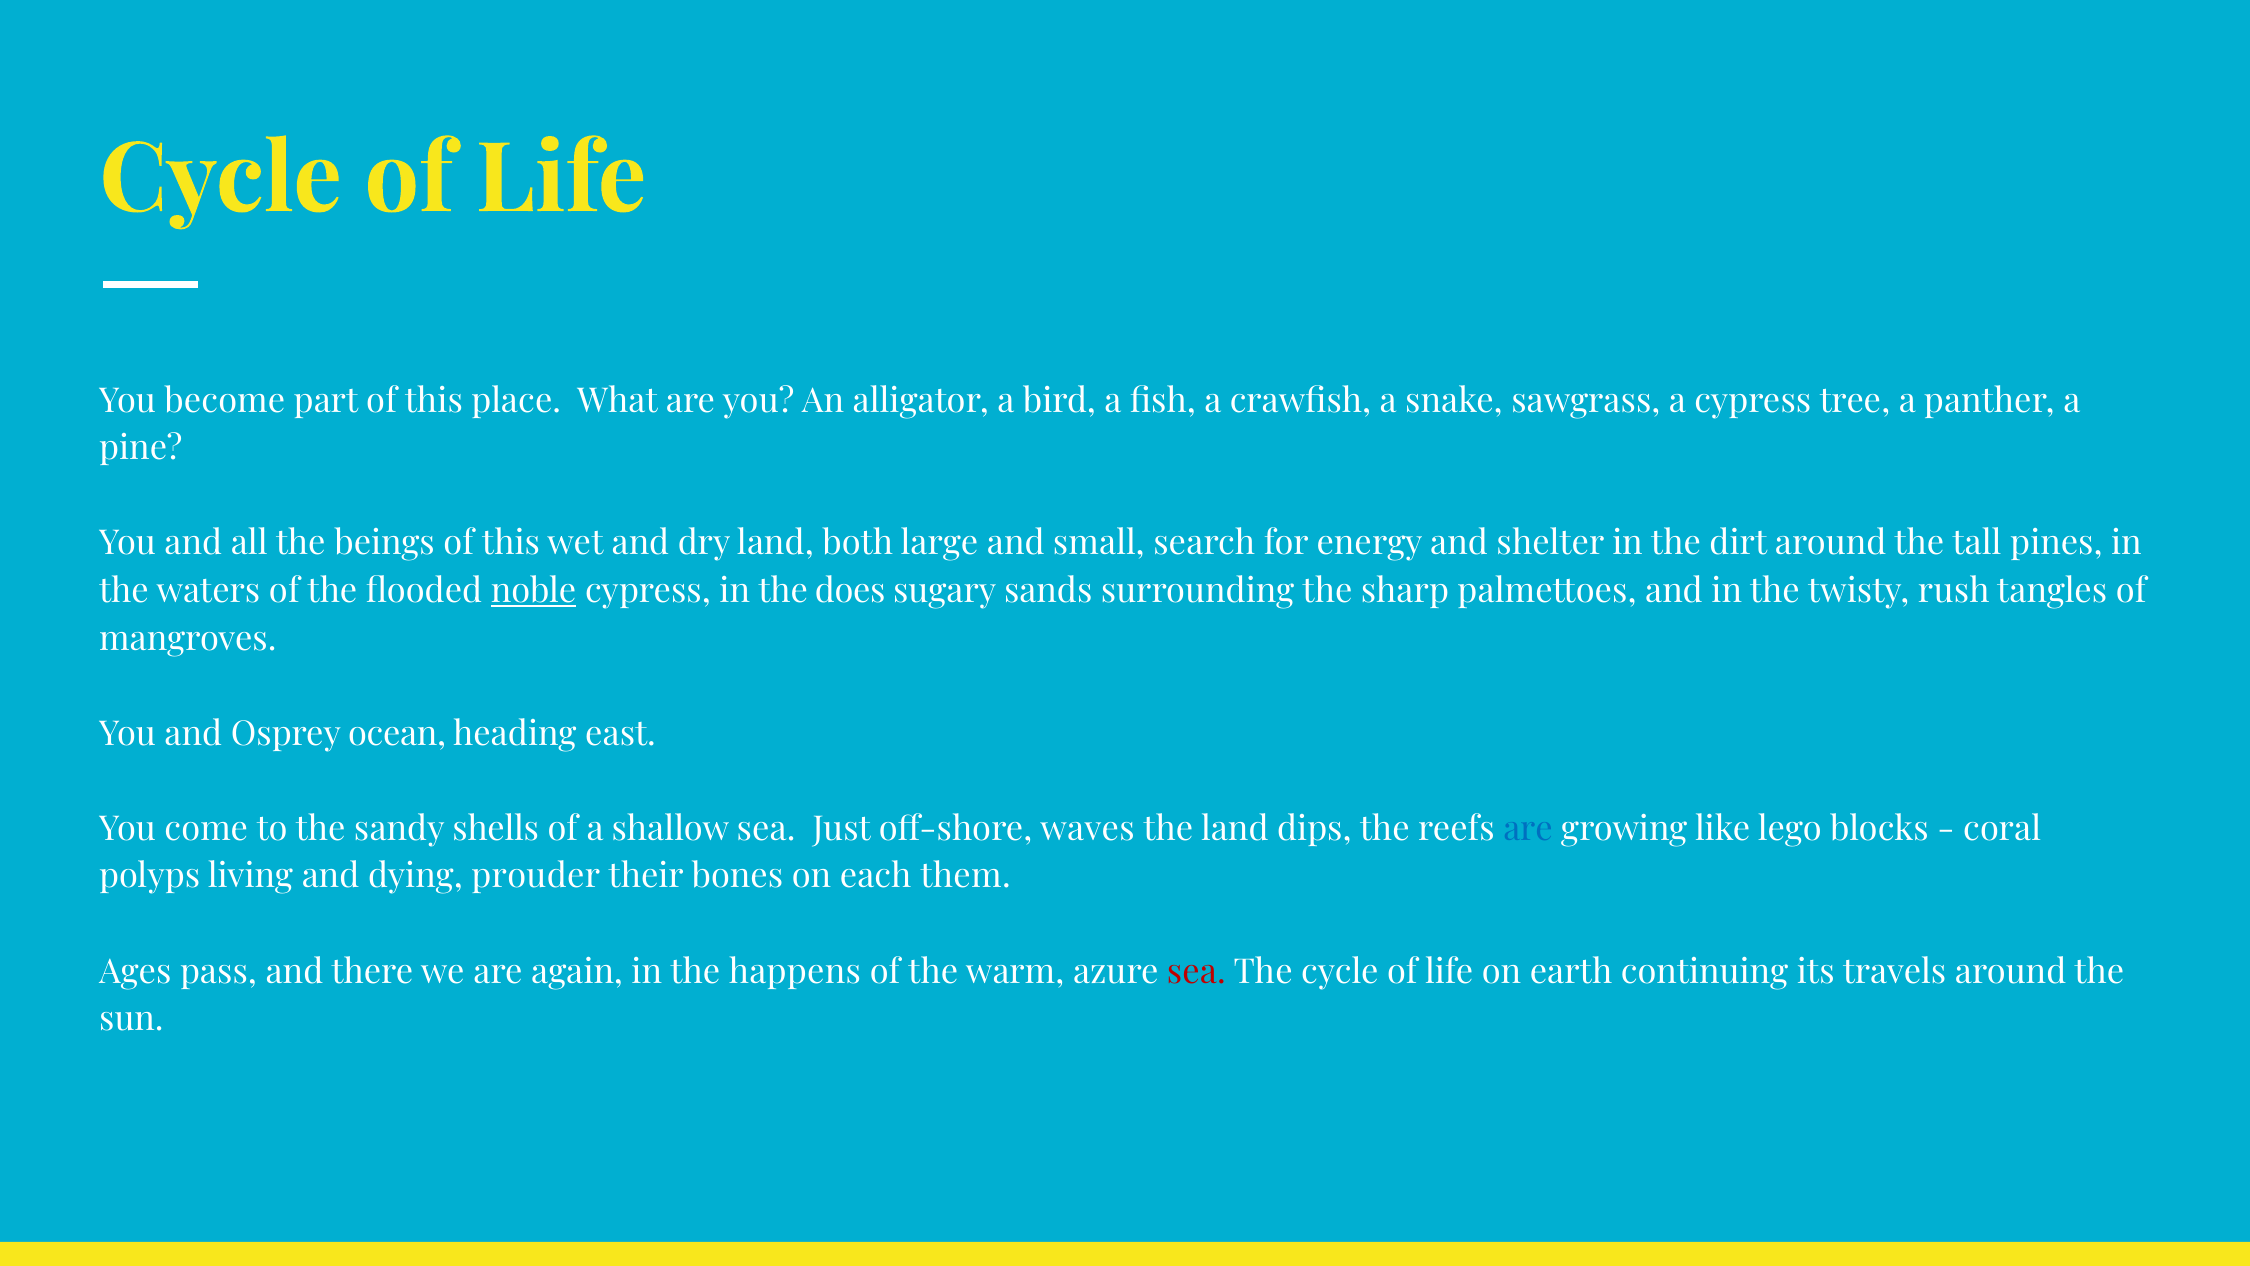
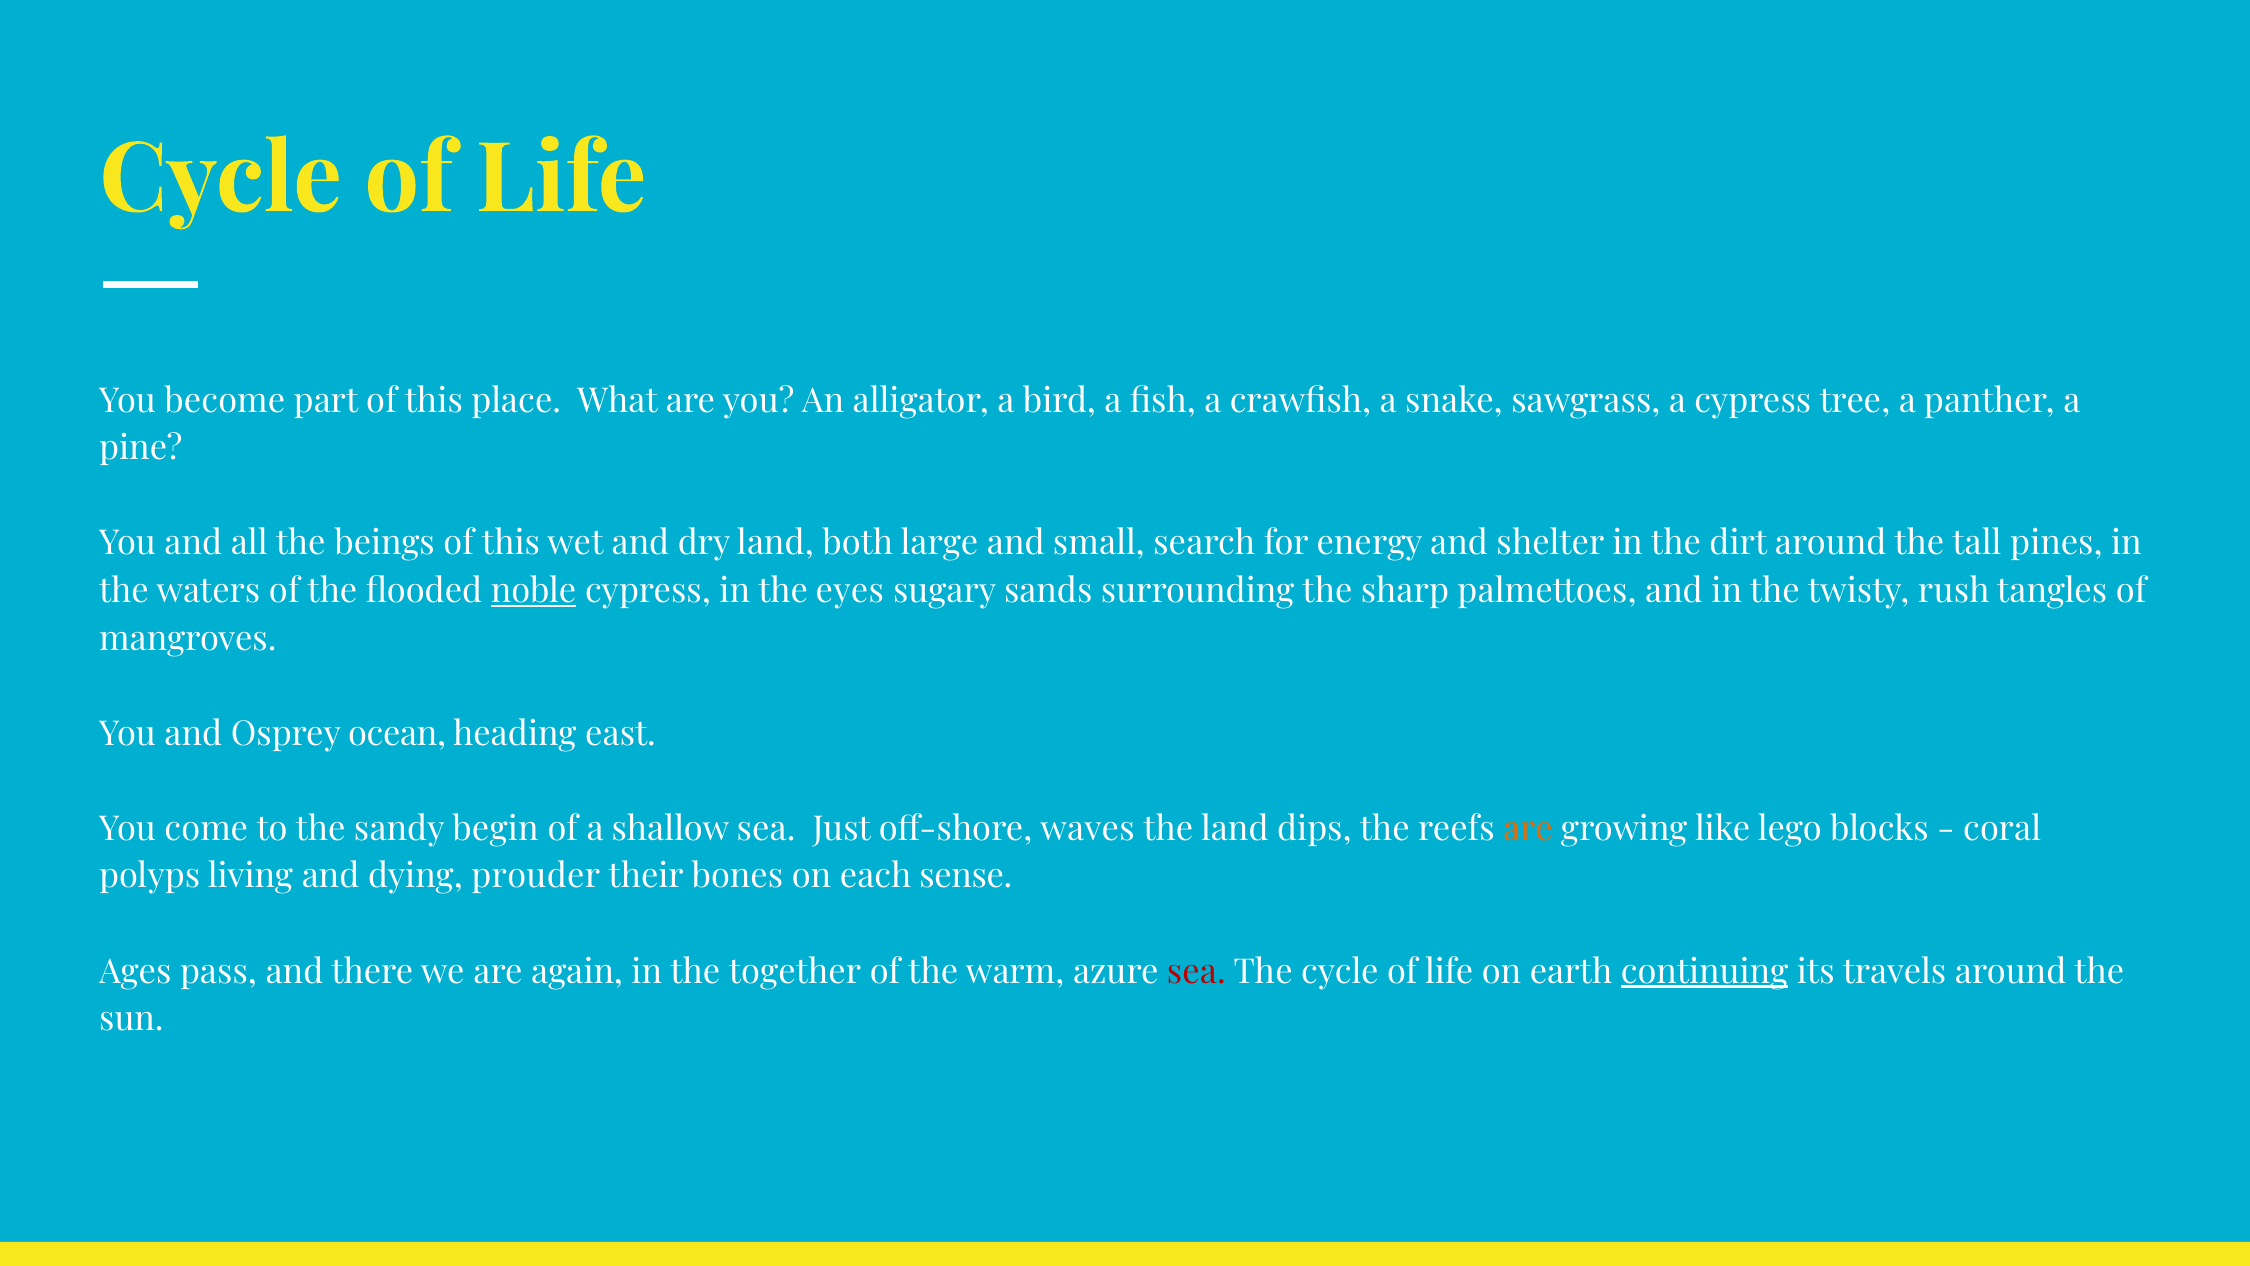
does: does -> eyes (850, 591)
shells: shells -> begin (496, 829)
are colour: blue -> orange (1528, 829)
them: them -> sense (966, 876)
happens: happens -> together (795, 971)
continuing underline: none -> present (1705, 971)
